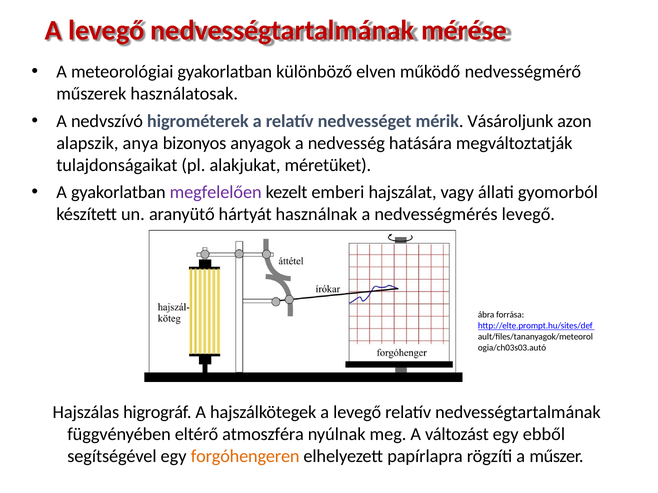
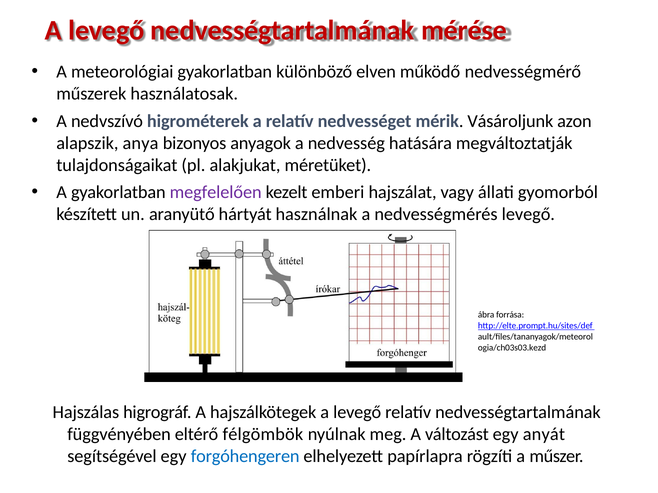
ogia/ch03s03.autó: ogia/ch03s03.autó -> ogia/ch03s03.kezd (512, 348)
atmoszféra: atmoszféra -> félgömbök (263, 435)
ebből: ebből -> anyát (544, 435)
forgóhengeren colour: orange -> blue (245, 457)
